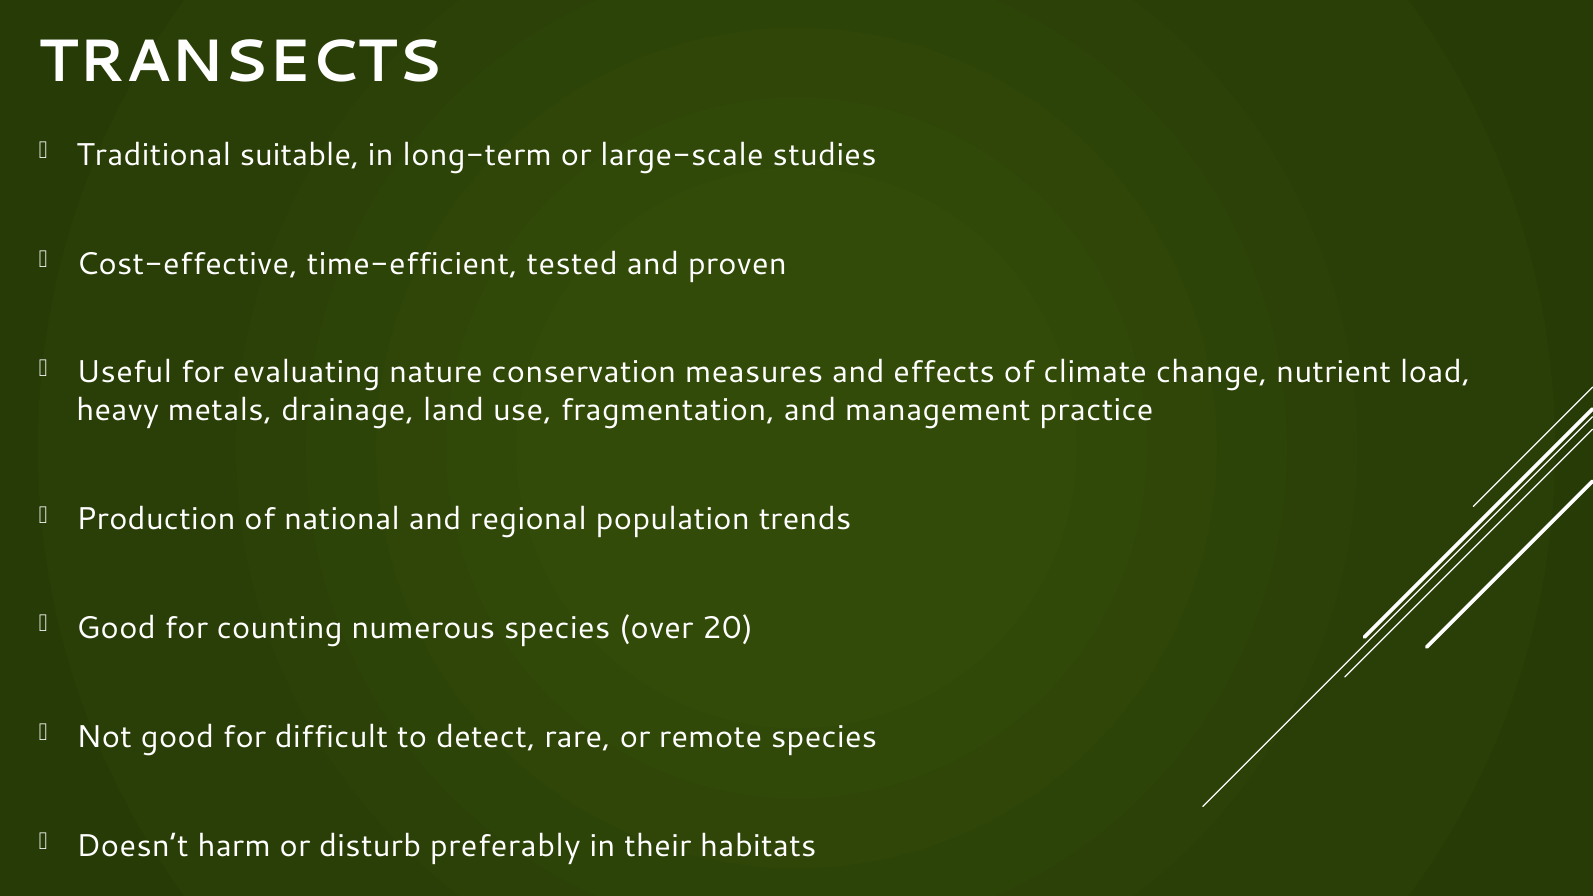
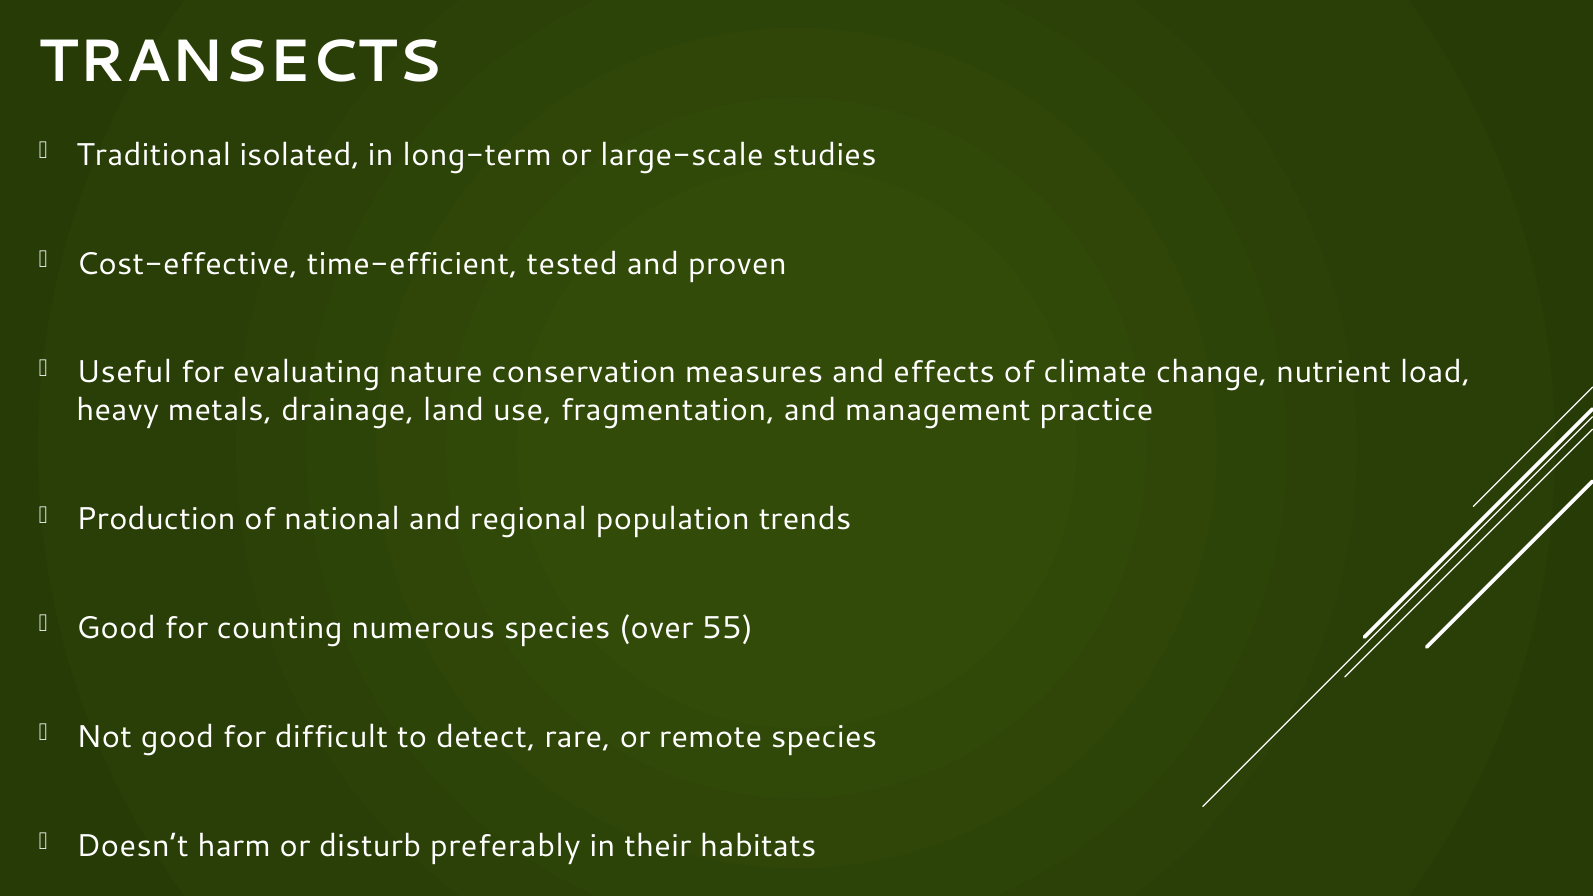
suitable: suitable -> isolated (300, 155)
20: 20 -> 55 (728, 628)
